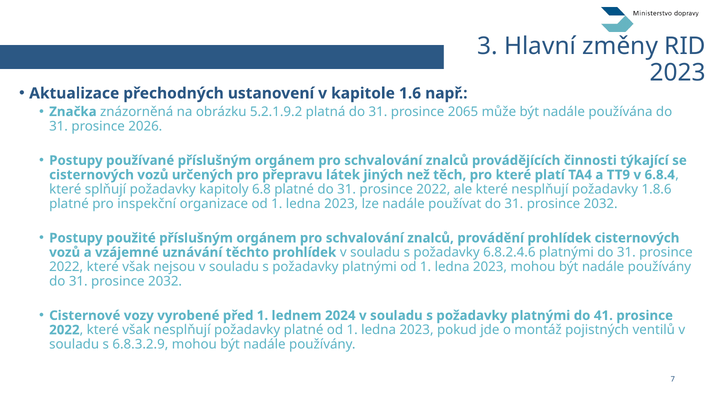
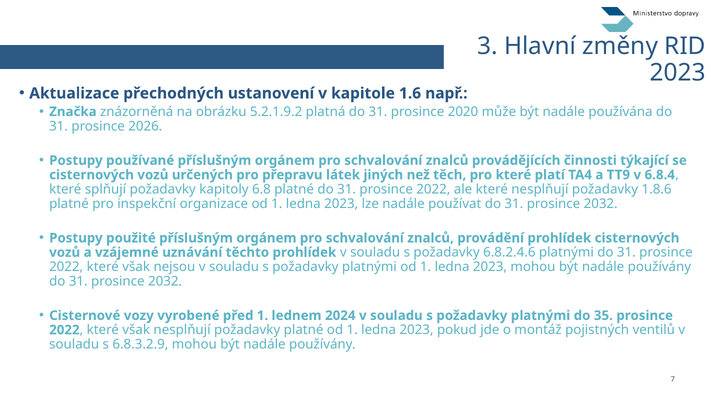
2065: 2065 -> 2020 (463, 112)
41: 41 -> 35 (603, 315)
